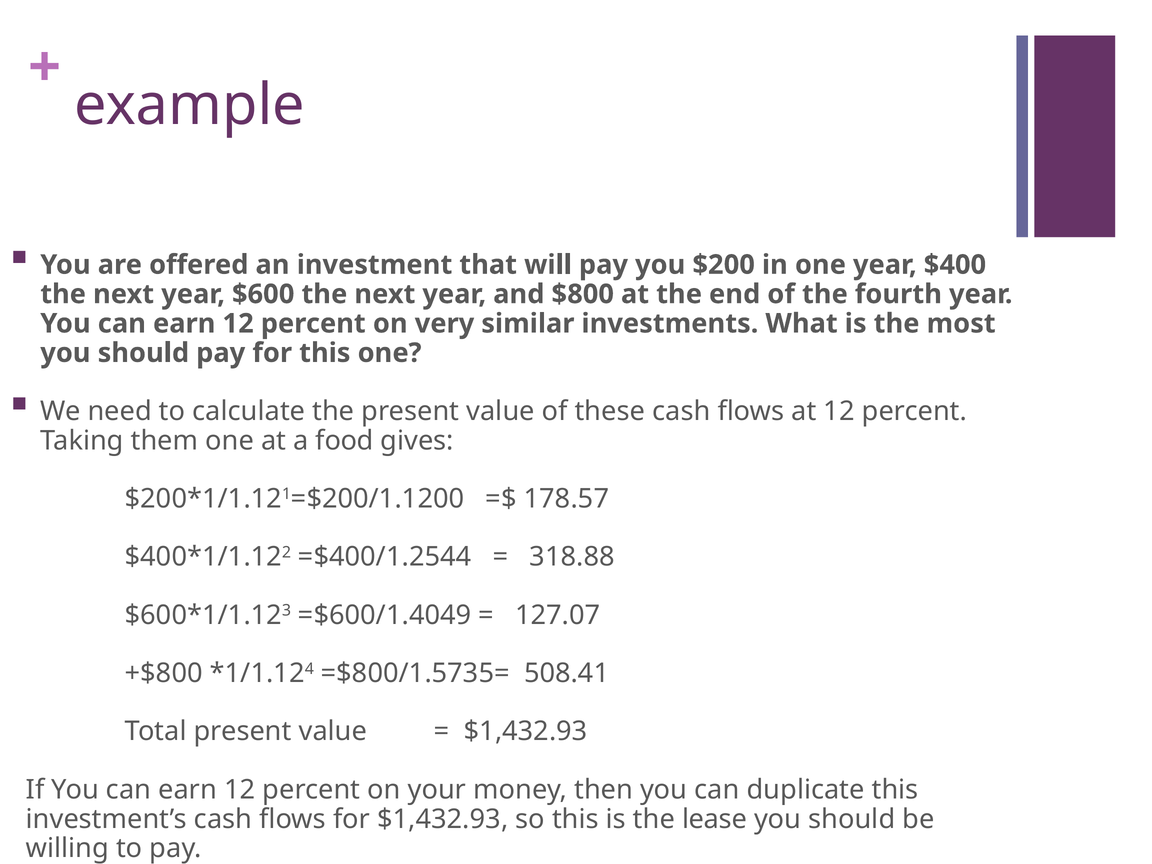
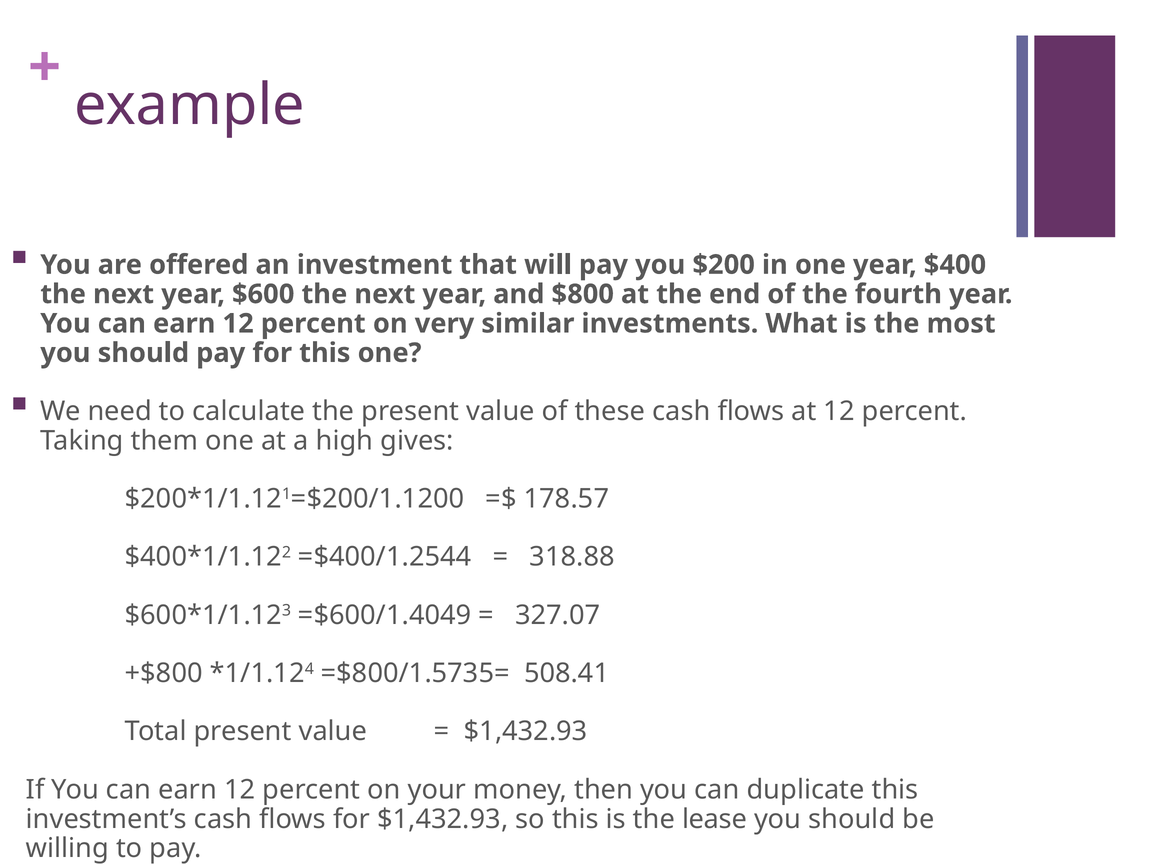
food: food -> high (344, 441)
127.07: 127.07 -> 327.07 (558, 615)
